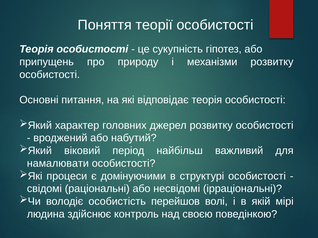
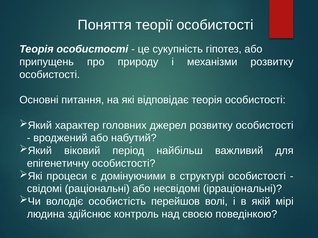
намалювати: намалювати -> епігенетичну (58, 164)
